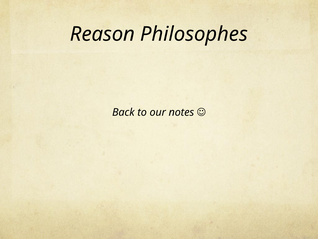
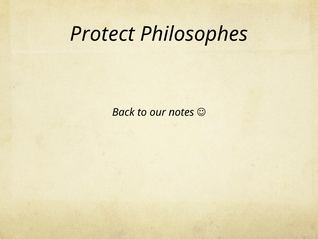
Reason: Reason -> Protect (102, 34)
